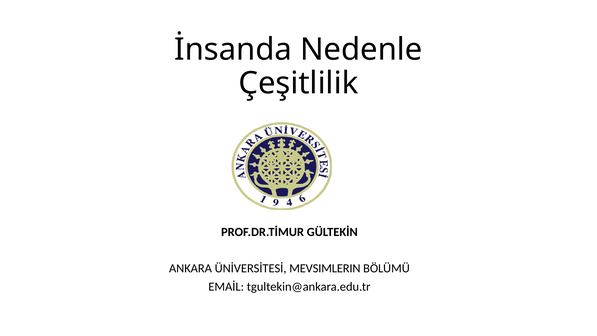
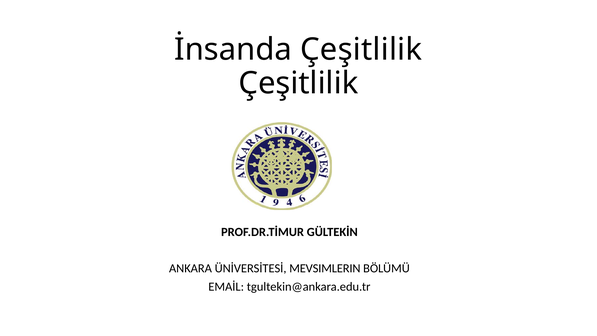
İnsanda Nedenle: Nedenle -> Çeşitlilik (361, 50)
